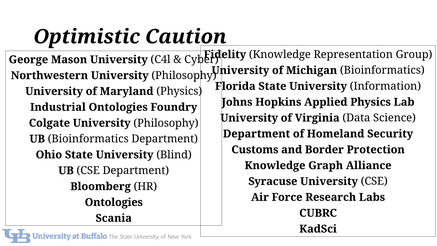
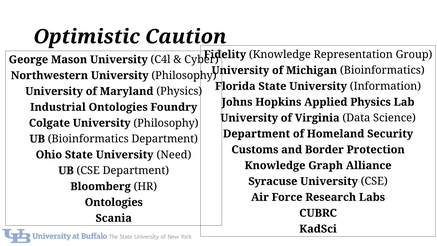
Blind: Blind -> Need (174, 155)
